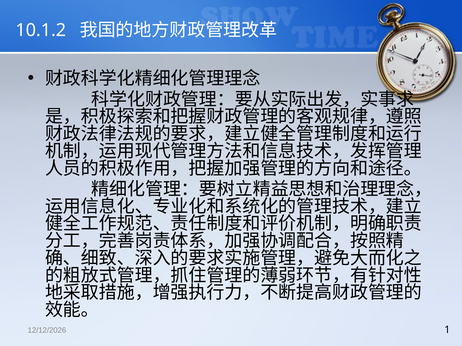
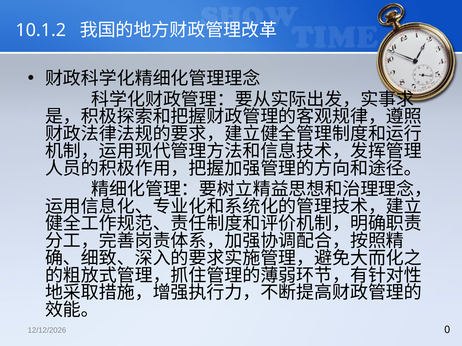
1: 1 -> 0 (447, 330)
